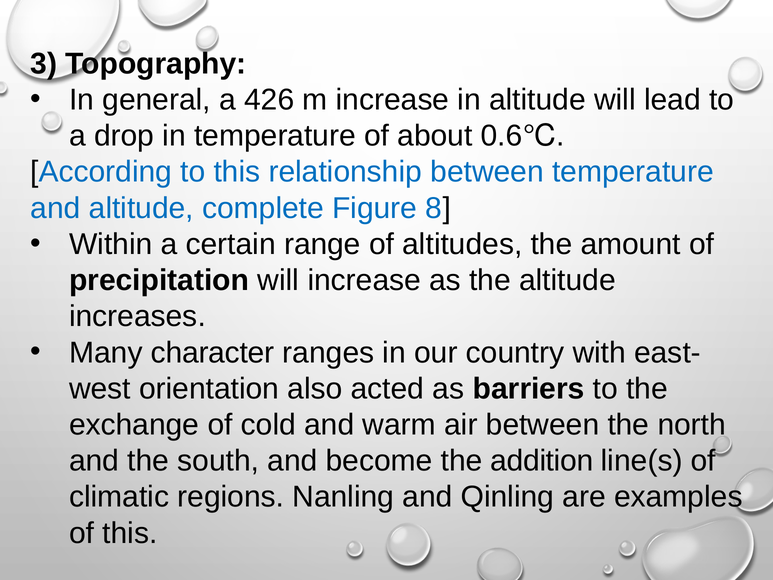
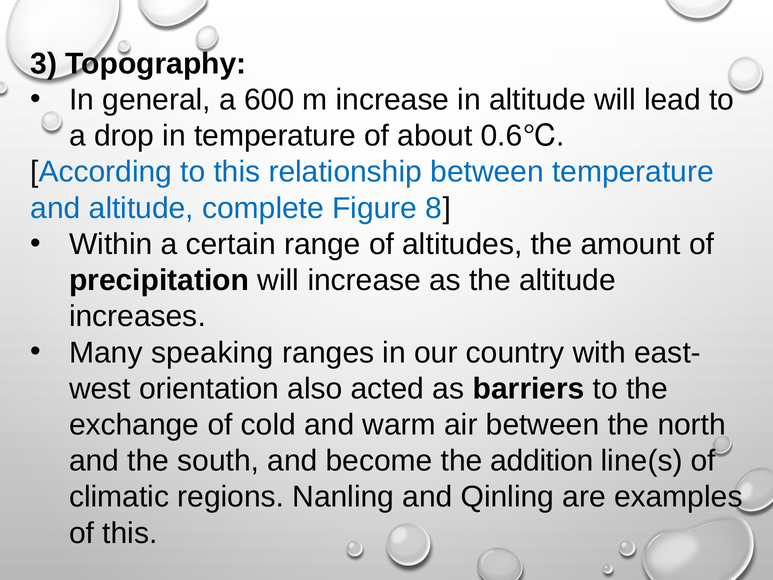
426: 426 -> 600 (269, 100)
character: character -> speaking (212, 352)
